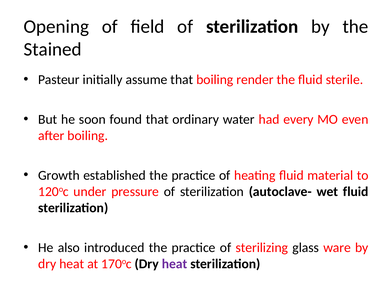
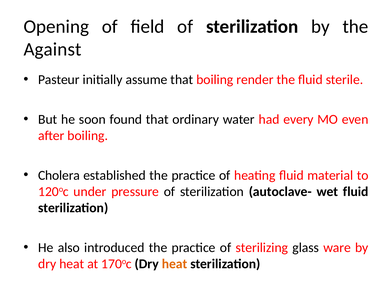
Stained: Stained -> Against (53, 49)
Growth: Growth -> Cholera (59, 175)
heat colour: purple -> orange (175, 264)
